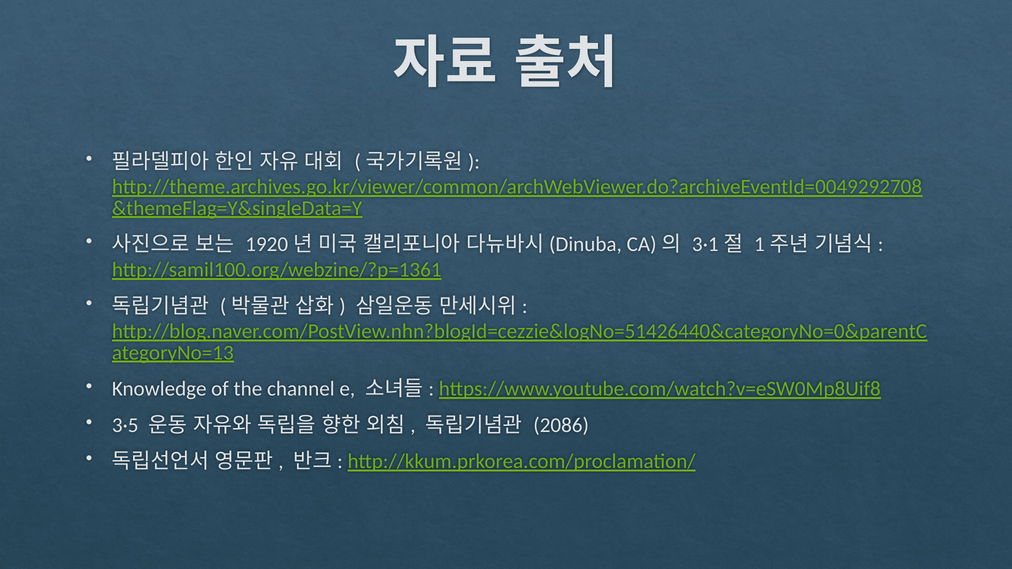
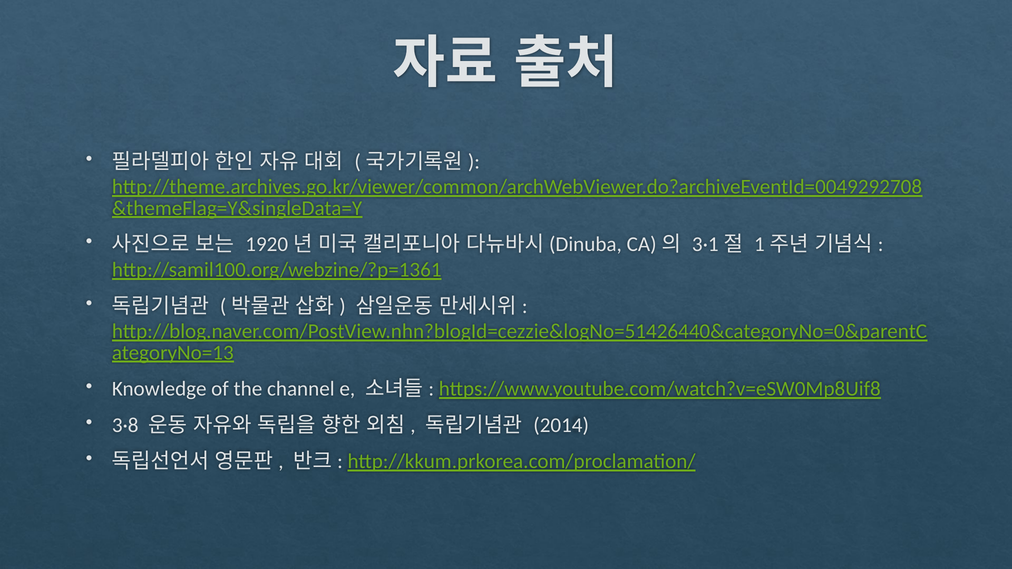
3·5: 3·5 -> 3·8 (125, 425)
2086: 2086 -> 2014 (561, 425)
